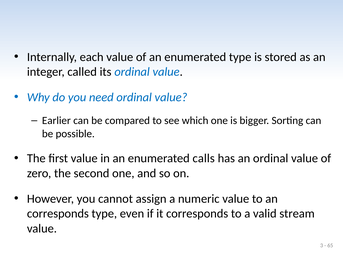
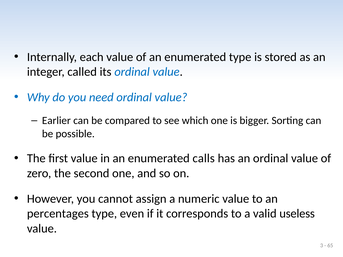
corresponds: corresponds -> percentages (58, 214)
stream: stream -> useless (297, 214)
